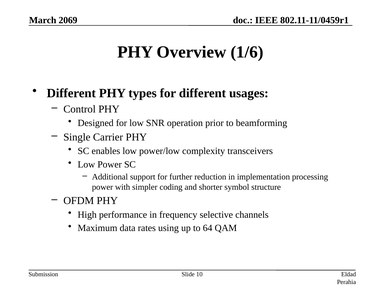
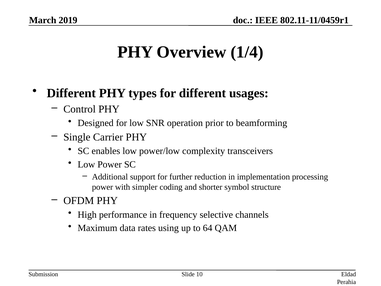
2069: 2069 -> 2019 (68, 20)
1/6: 1/6 -> 1/4 (247, 52)
